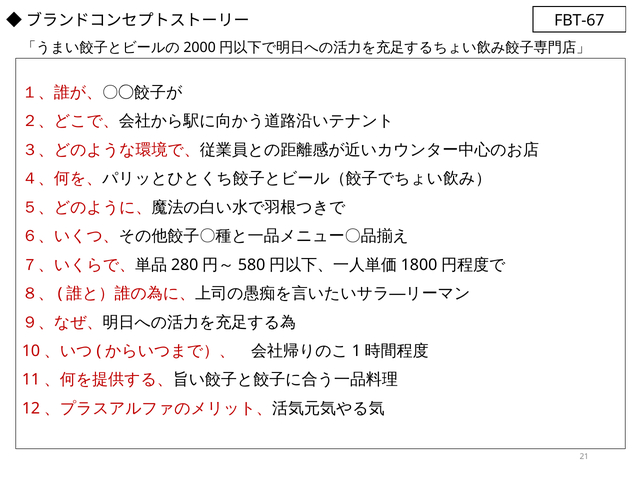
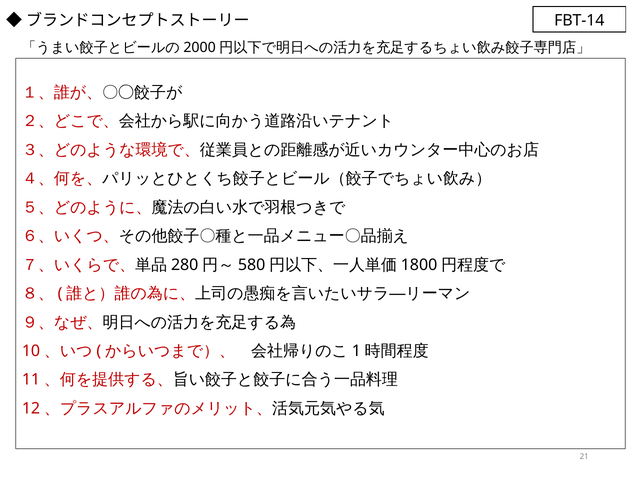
FBT-67: FBT-67 -> FBT-14 (579, 20)
